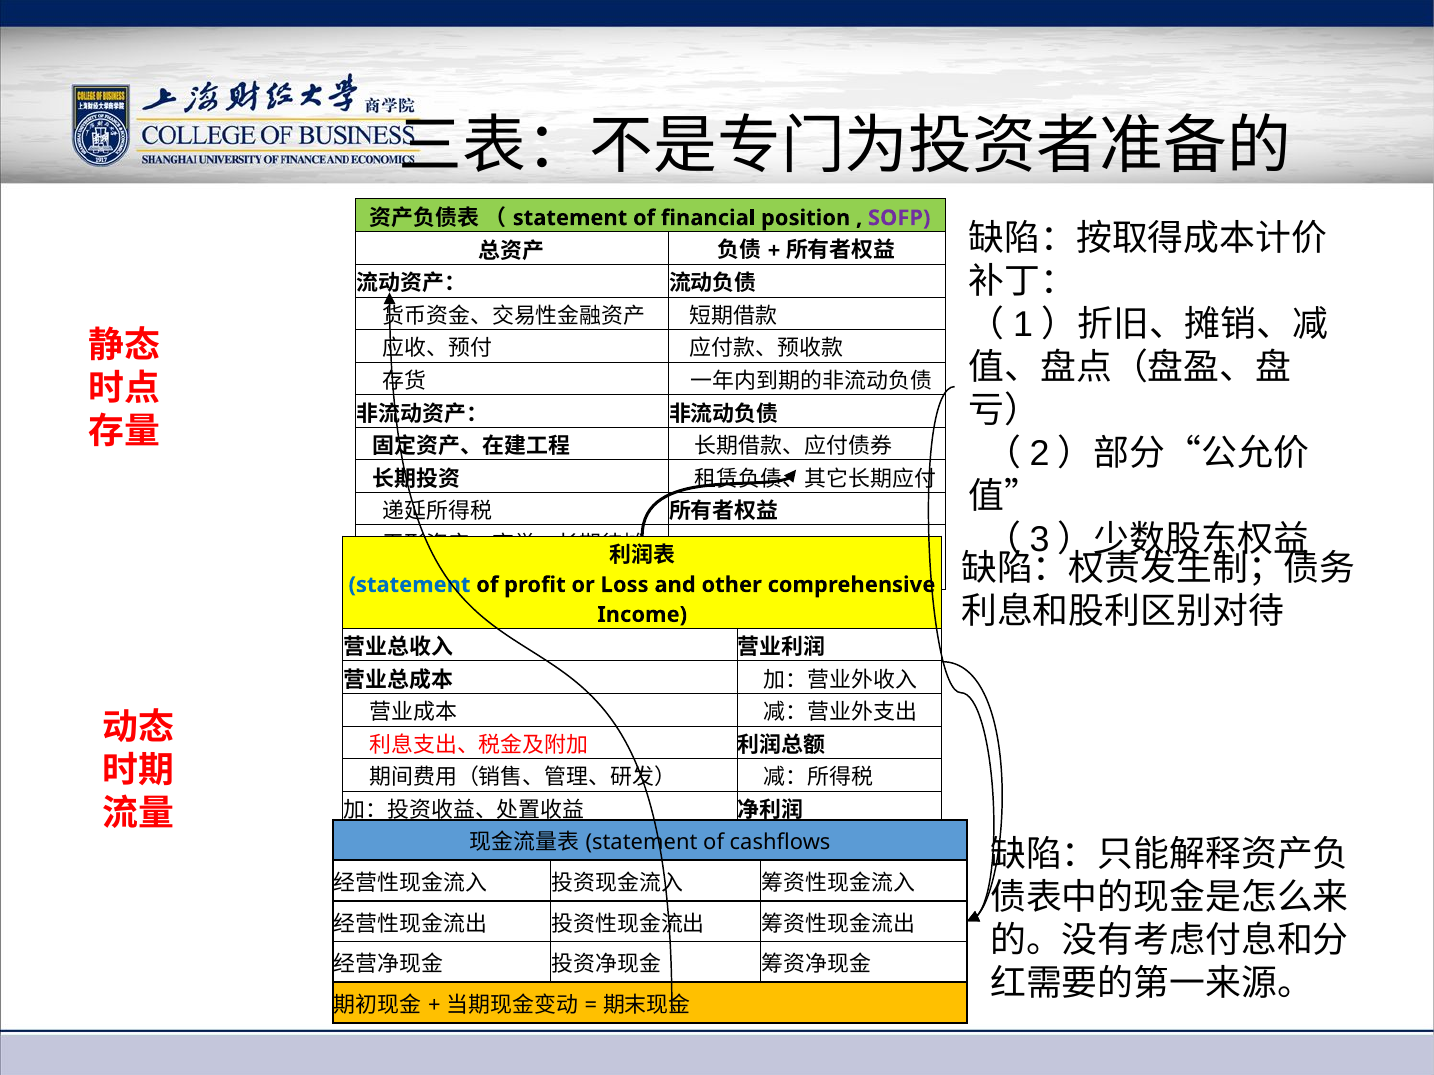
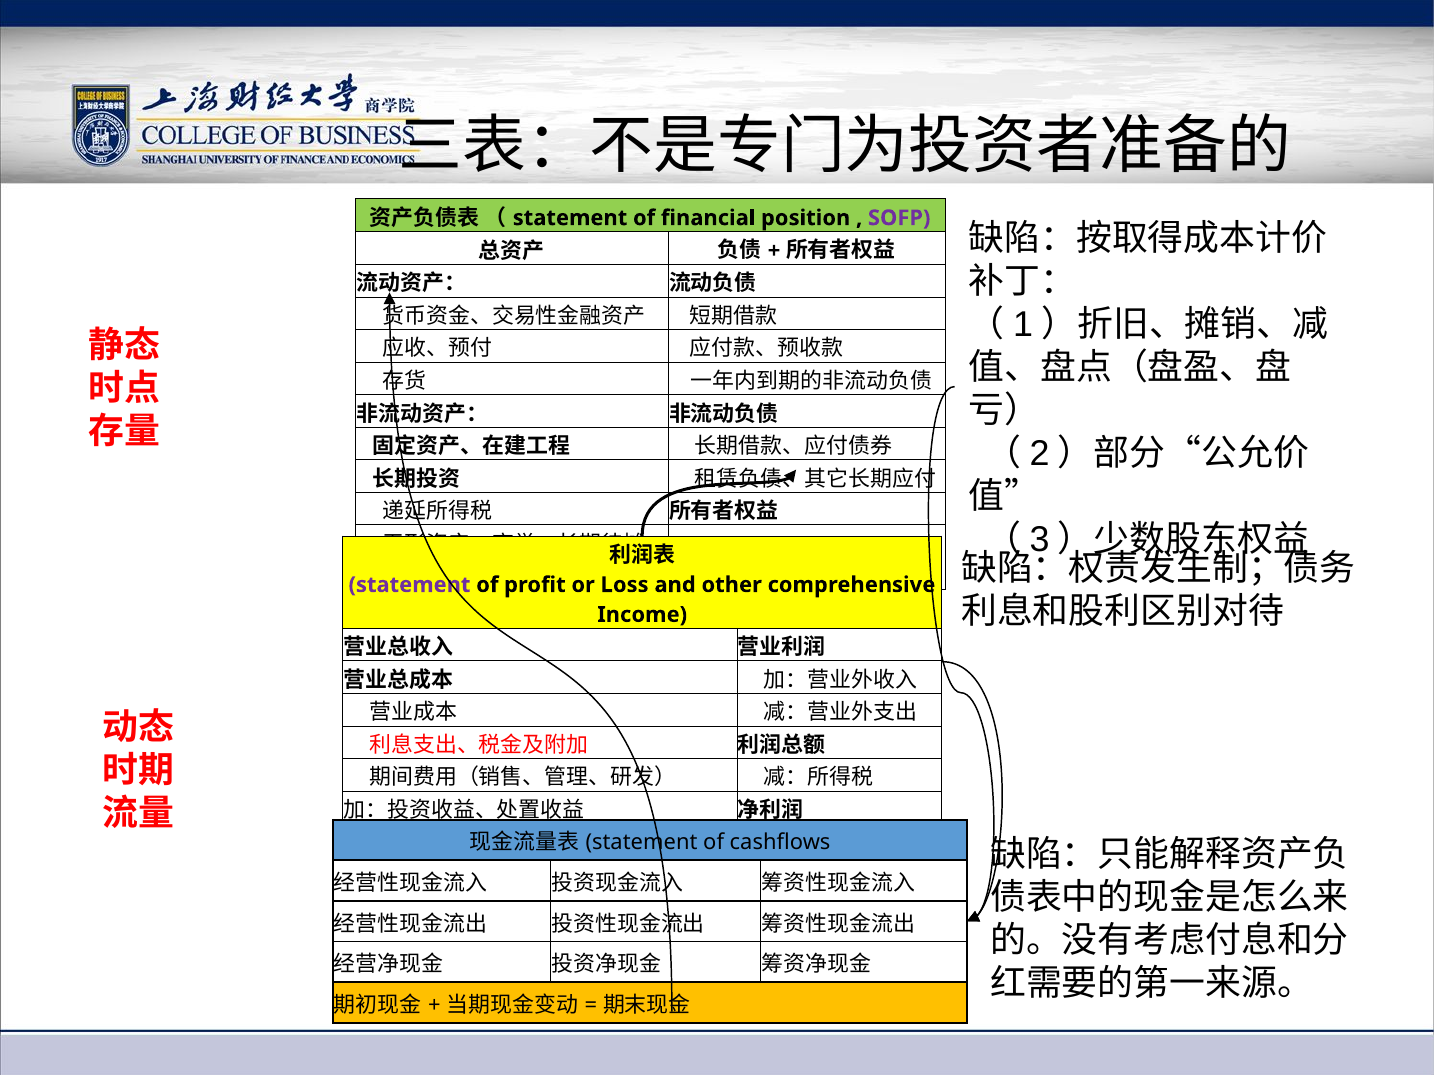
statement colour: blue -> purple (409, 585)
